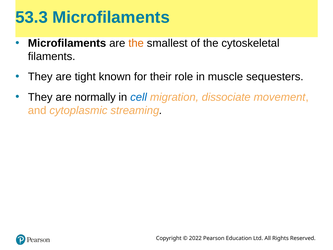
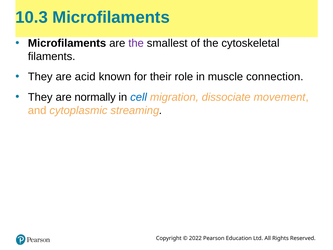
53.3: 53.3 -> 10.3 (32, 17)
the colour: orange -> purple (136, 43)
tight: tight -> acid (85, 77)
sequesters: sequesters -> connection (275, 77)
